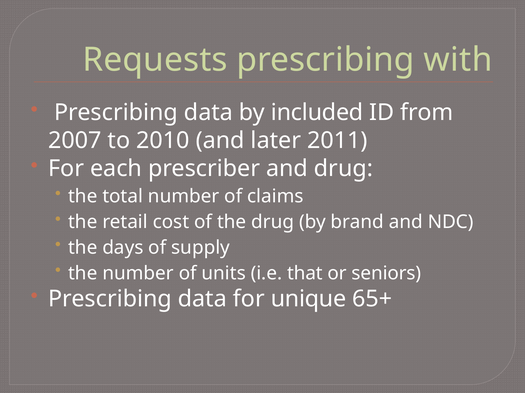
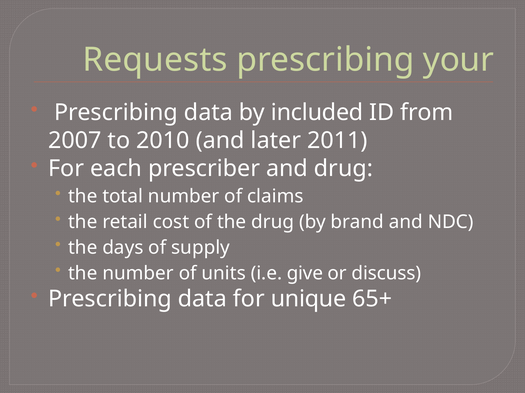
with: with -> your (458, 60)
that: that -> give (305, 274)
seniors: seniors -> discuss (386, 274)
